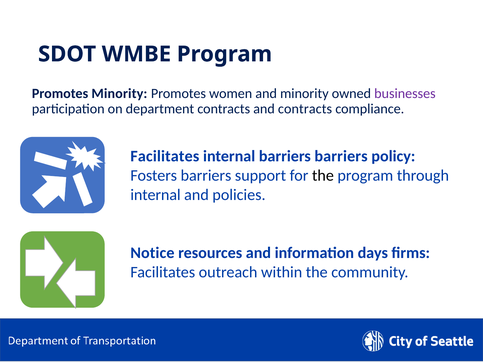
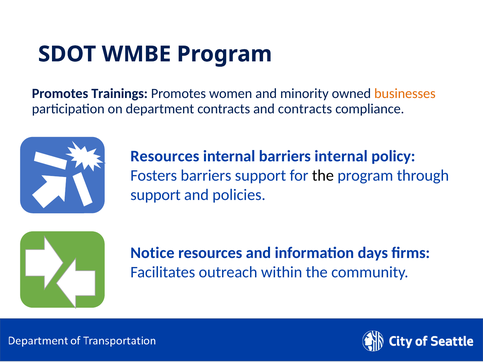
Promotes Minority: Minority -> Trainings (120, 94)
businesses colour: purple -> orange (405, 94)
Facilitates: Facilitates -> Resources (165, 156)
barriers barriers: barriers -> internal (341, 156)
internal: internal -> support (156, 195)
